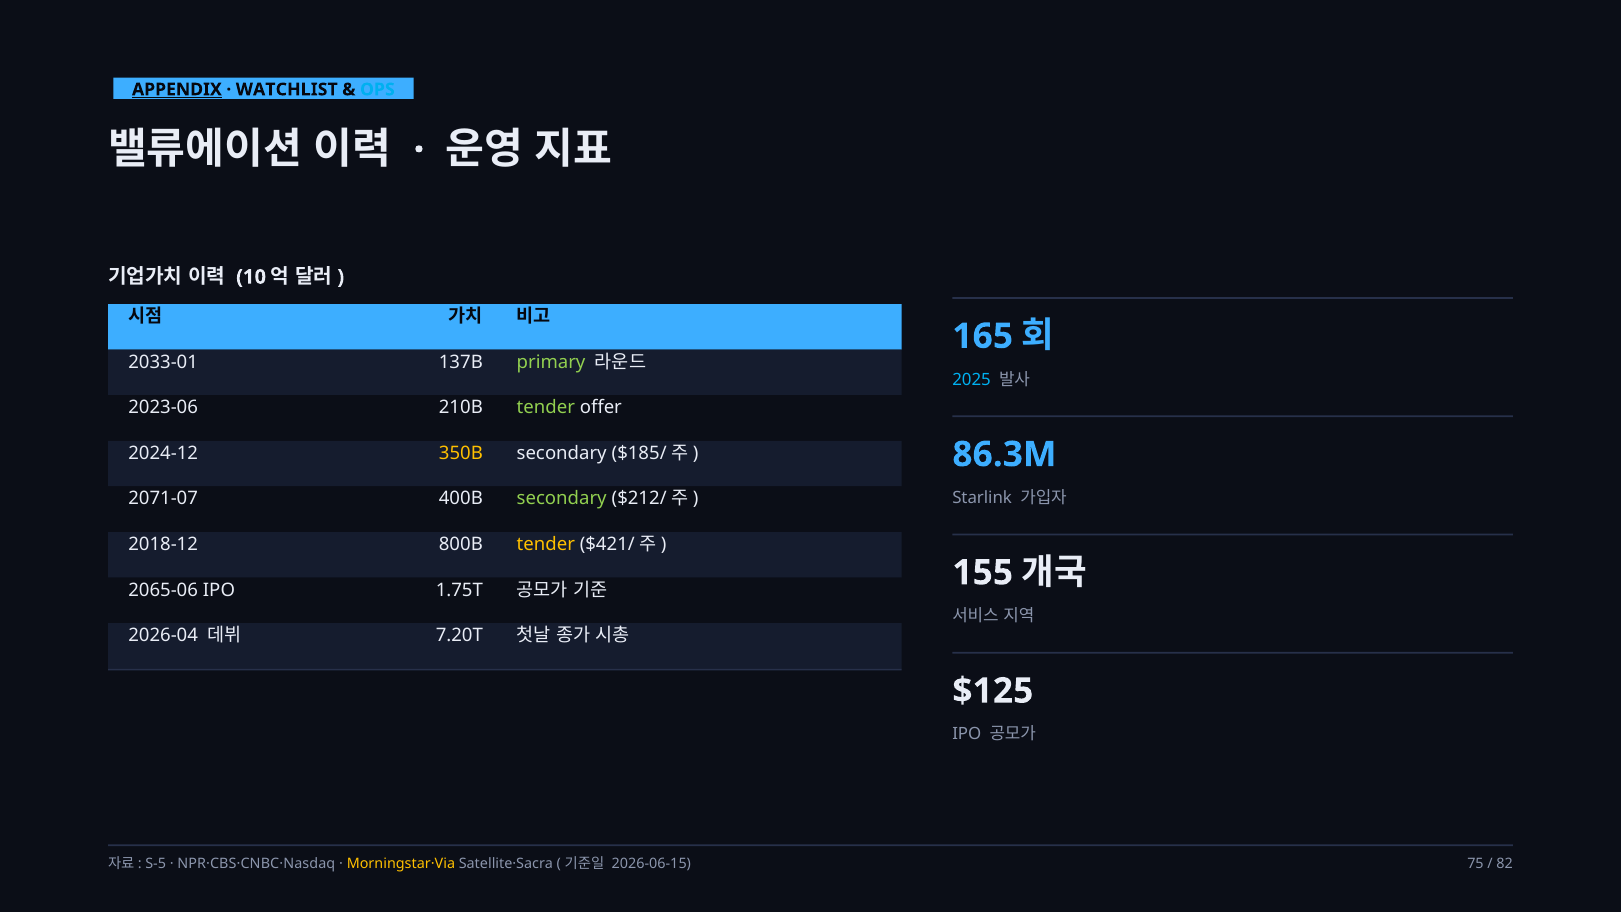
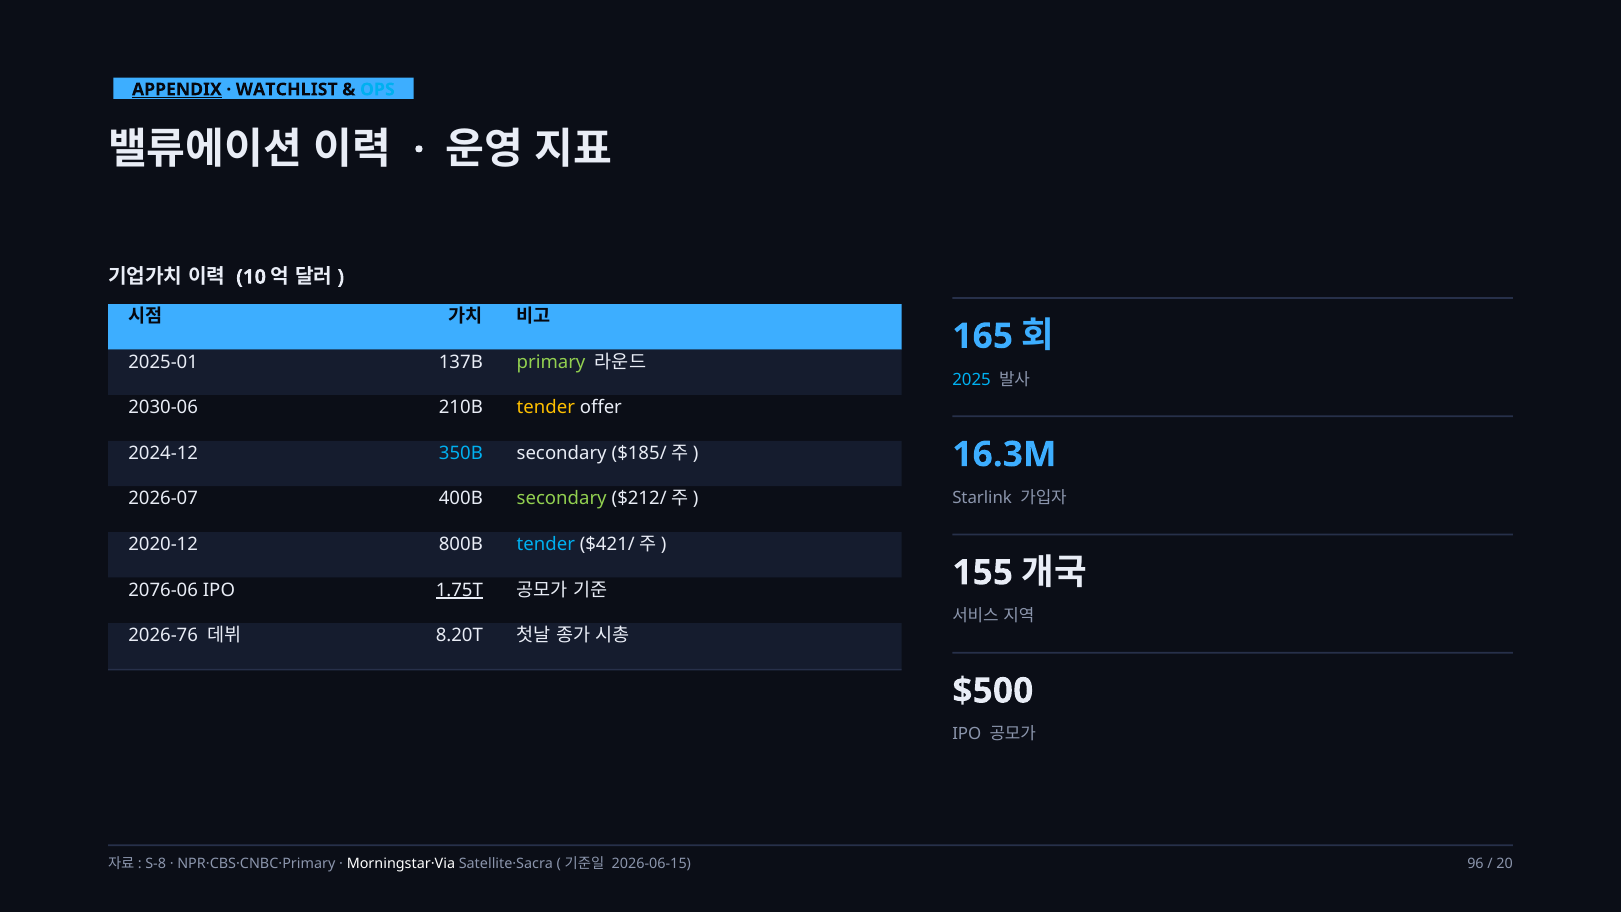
2033-01: 2033-01 -> 2025-01 (163, 362)
2023-06: 2023-06 -> 2030-06 (163, 408)
tender colour: light green -> yellow (546, 408)
350B colour: yellow -> light blue (461, 453)
86.3M: 86.3M -> 16.3M (1004, 454)
2071-07: 2071-07 -> 2026-07 (163, 499)
2018-12: 2018-12 -> 2020-12 (163, 544)
tender colour: yellow -> light blue (546, 544)
2065-06: 2065-06 -> 2076-06 (163, 590)
1.75T underline: none -> present (459, 590)
2026-04: 2026-04 -> 2026-76 (163, 635)
7.20T: 7.20T -> 8.20T (459, 635)
$125: $125 -> $500 (993, 691)
S-5: S-5 -> S-8 (156, 864)
NPR·CBS·CNBC·Nasdaq: NPR·CBS·CNBC·Nasdaq -> NPR·CBS·CNBC·Primary (256, 864)
Morningstar·Via colour: yellow -> white (401, 864)
75: 75 -> 96 (1475, 864)
82: 82 -> 20 (1505, 864)
